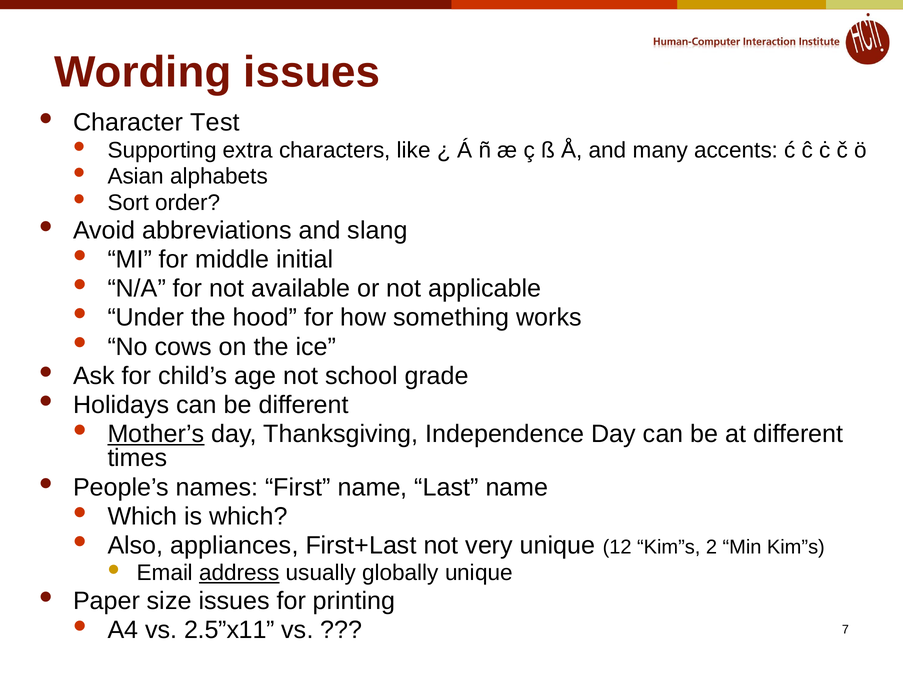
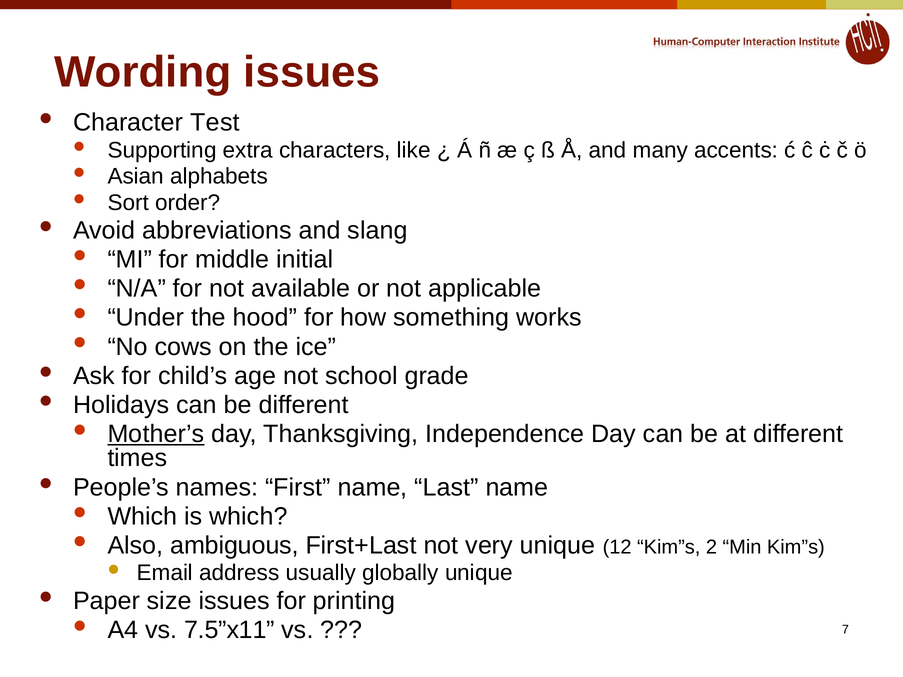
appliances: appliances -> ambiguous (235, 546)
address underline: present -> none (239, 573)
2.5”x11: 2.5”x11 -> 7.5”x11 (229, 630)
